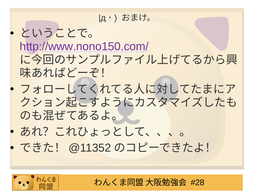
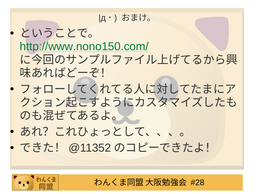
http://www.nono150.com/ colour: purple -> green (84, 46)
